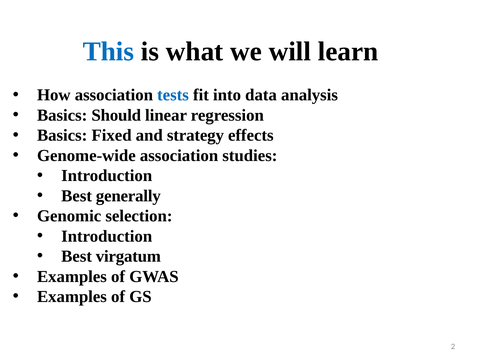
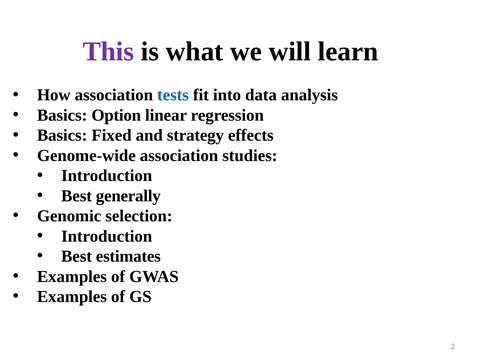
This colour: blue -> purple (108, 52)
Should: Should -> Option (116, 115)
virgatum: virgatum -> estimates (128, 256)
